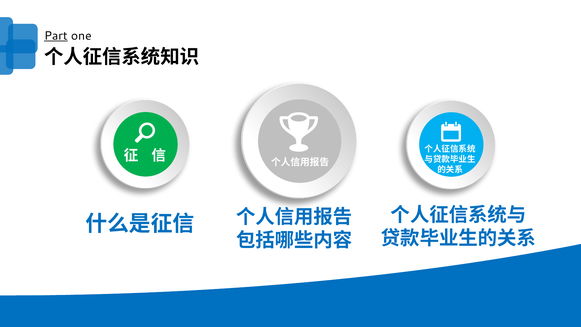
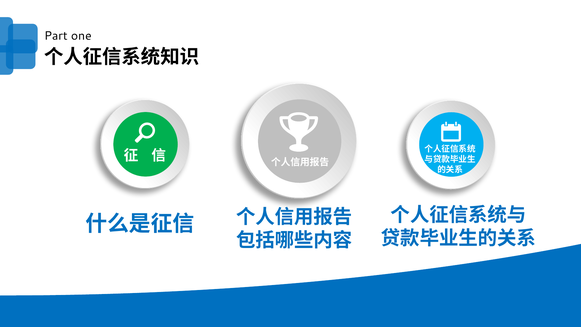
Part underline: present -> none (56, 36)
